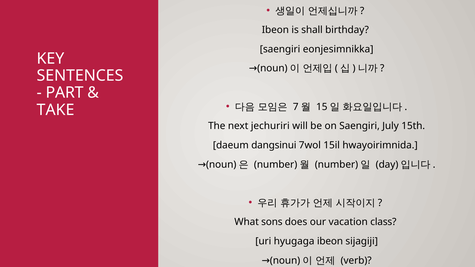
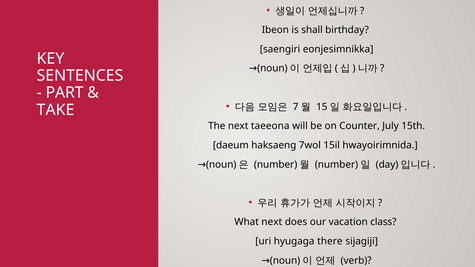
jechuriri: jechuriri -> taeeona (270, 126)
on Saengiri: Saengiri -> Counter (360, 126)
dangsinui: dangsinui -> haksaeng (274, 145)
What sons: sons -> next (272, 222)
hyugaga ibeon: ibeon -> there (330, 241)
